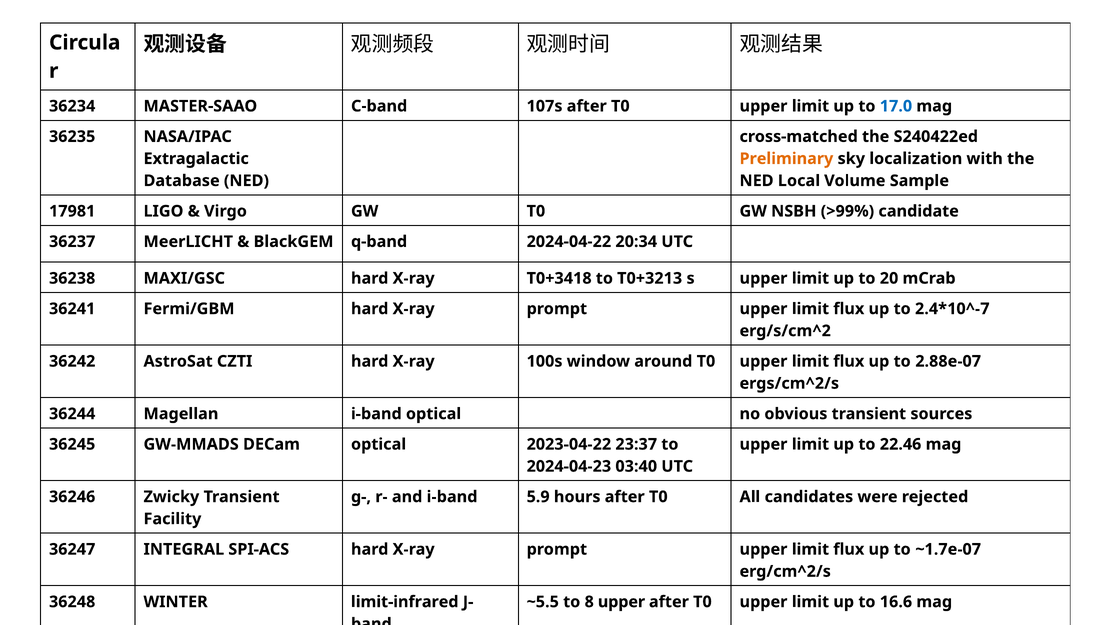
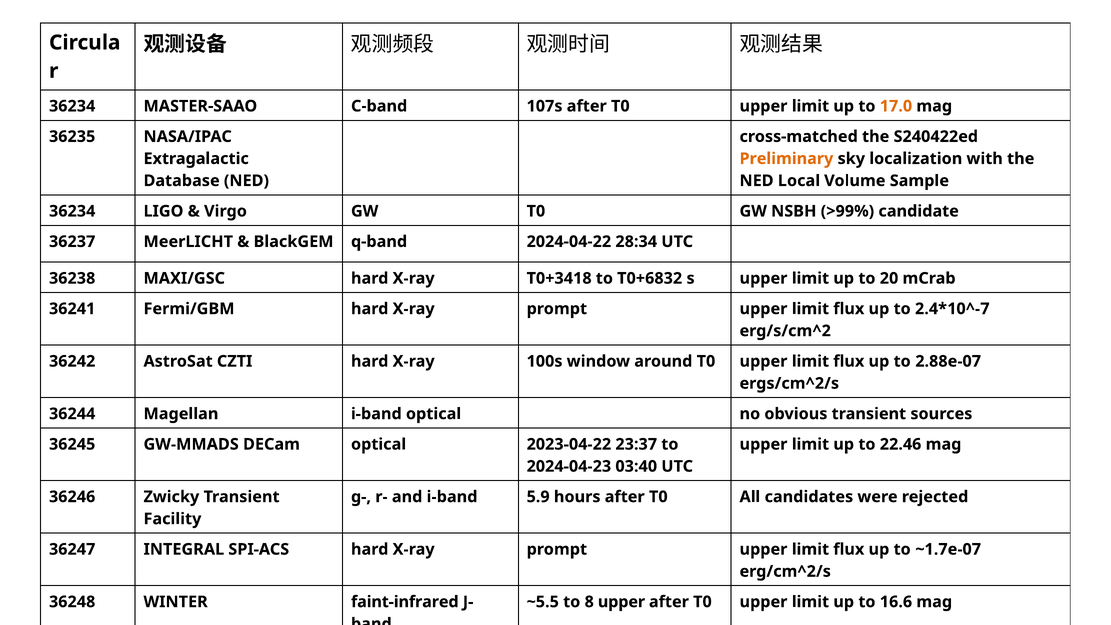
17.0 colour: blue -> orange (896, 106)
17981: 17981 -> 36234 (72, 211)
20:34: 20:34 -> 28:34 (636, 242)
T0+3213: T0+3213 -> T0+6832 (650, 278)
limit-infrared: limit-infrared -> faint-infrared (405, 602)
